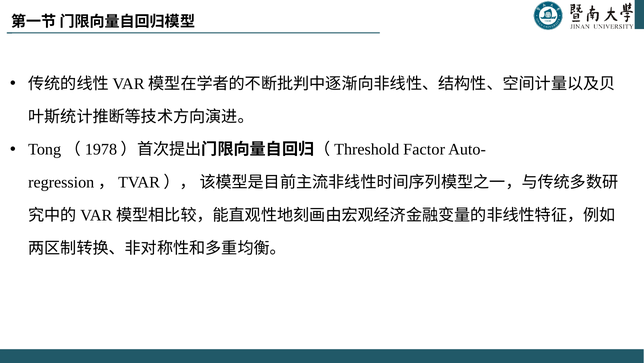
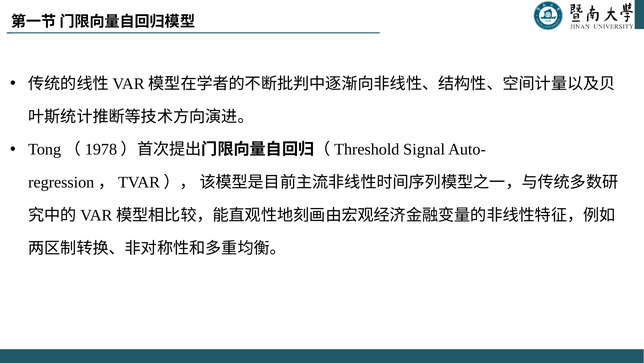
Factor: Factor -> Signal (424, 149)
